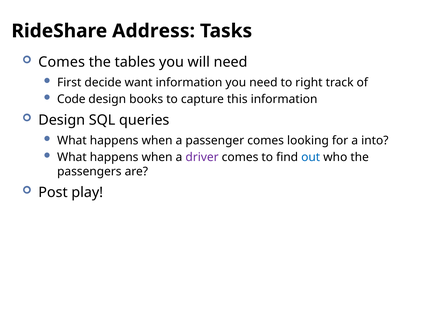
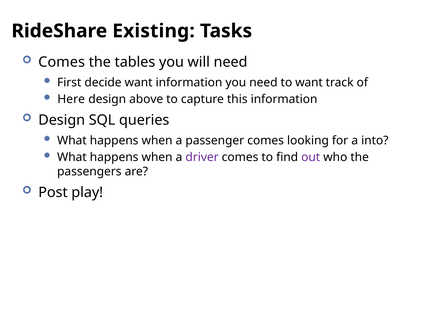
Address: Address -> Existing (154, 31)
to right: right -> want (309, 82)
Code: Code -> Here (71, 99)
books: books -> above (146, 99)
out colour: blue -> purple (311, 157)
